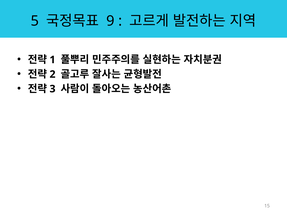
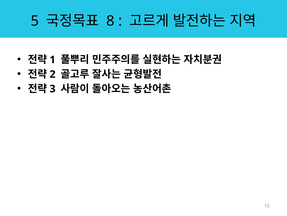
9: 9 -> 8 (110, 21)
